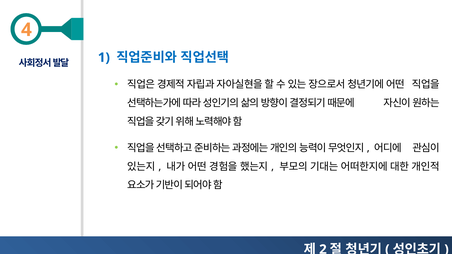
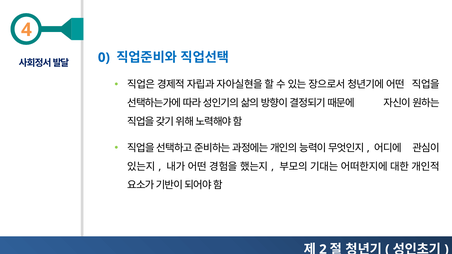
1: 1 -> 0 (104, 58)
